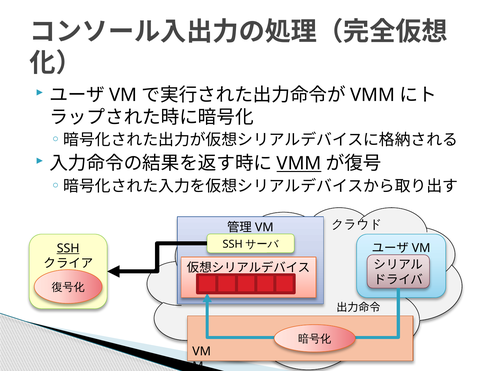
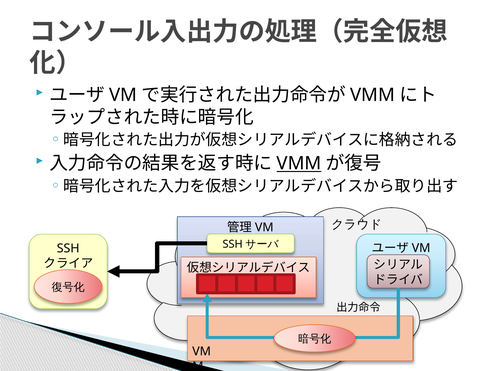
SSH underline: present -> none (68, 249)
